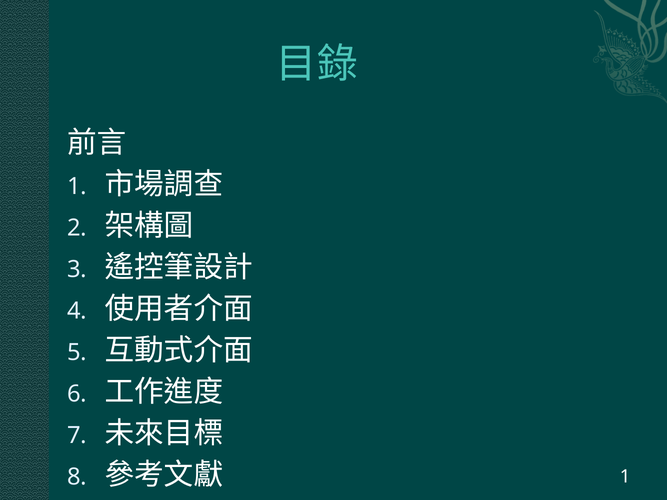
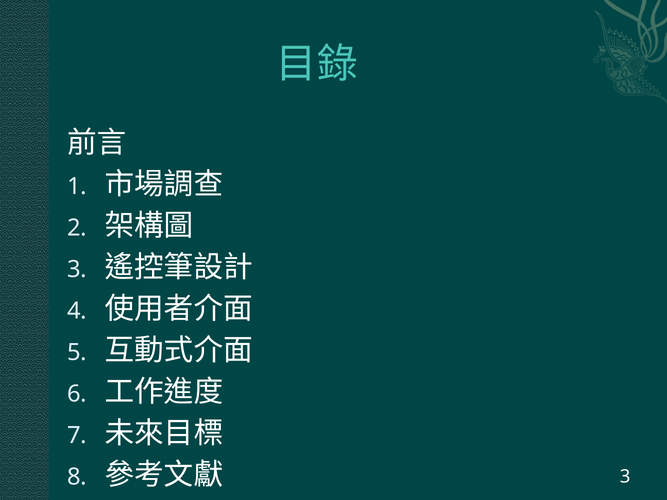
1: 1 -> 3 (625, 477)
